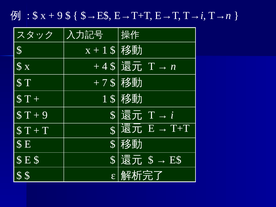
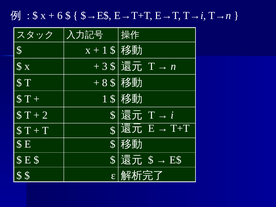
9: 9 -> 6 (60, 15)
4: 4 -> 3 (105, 66)
7: 7 -> 8 (105, 83)
9: 9 -> 2 (45, 115)
